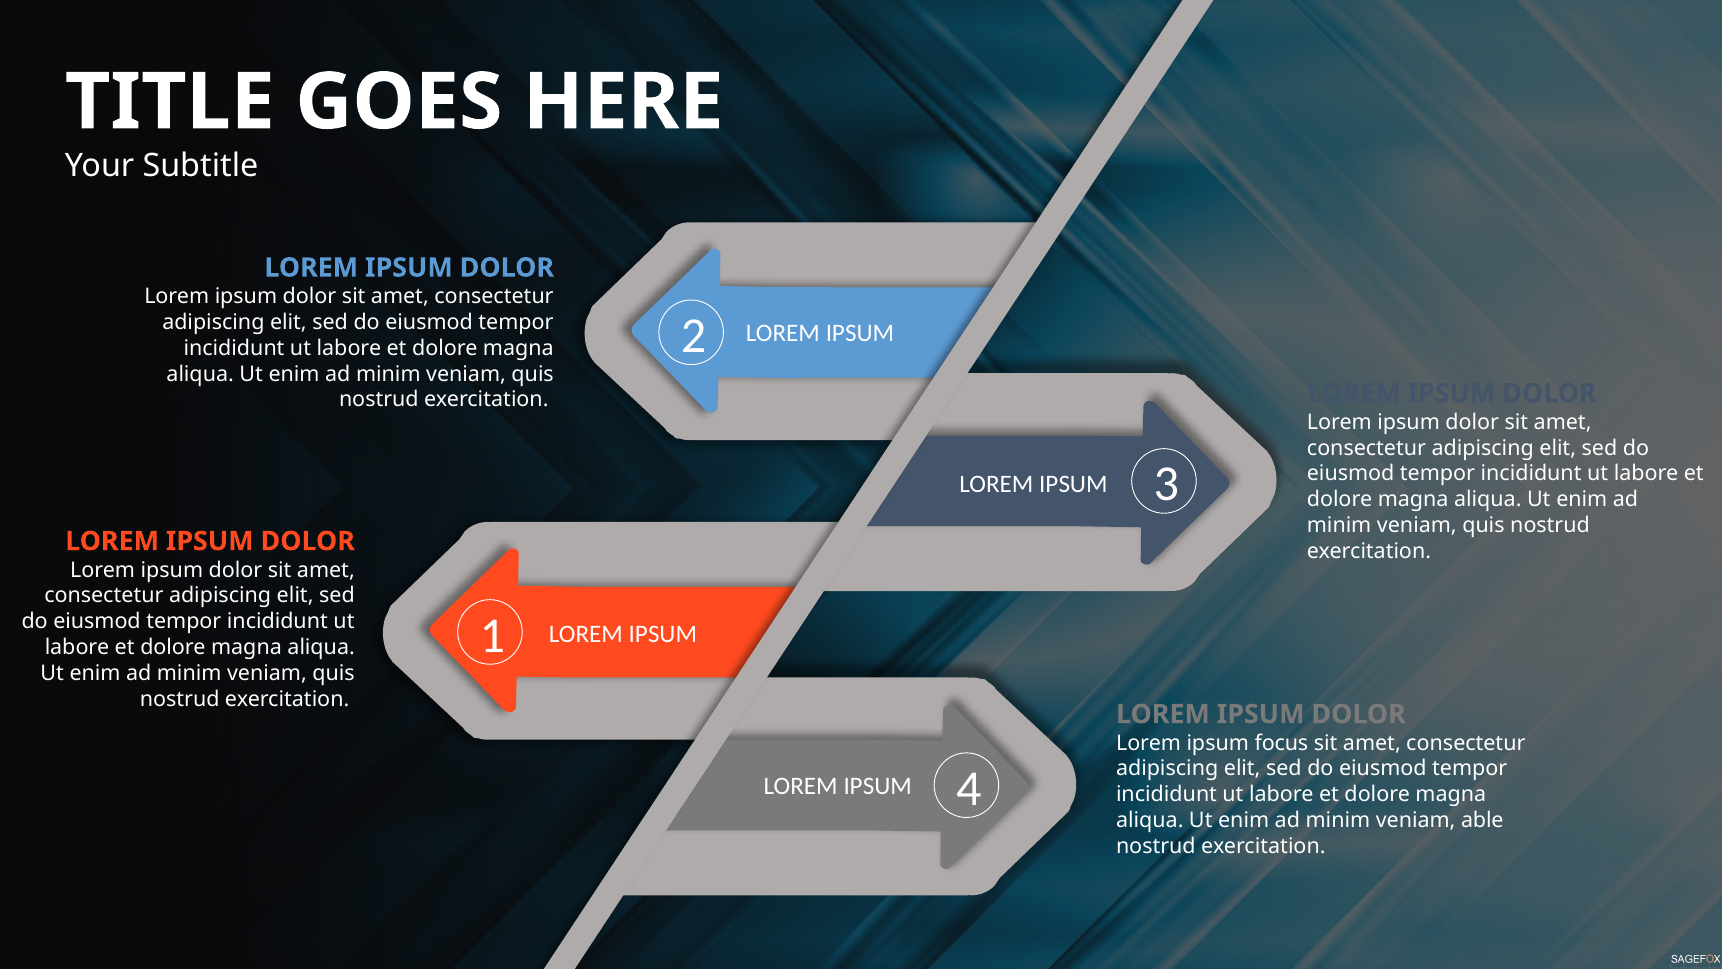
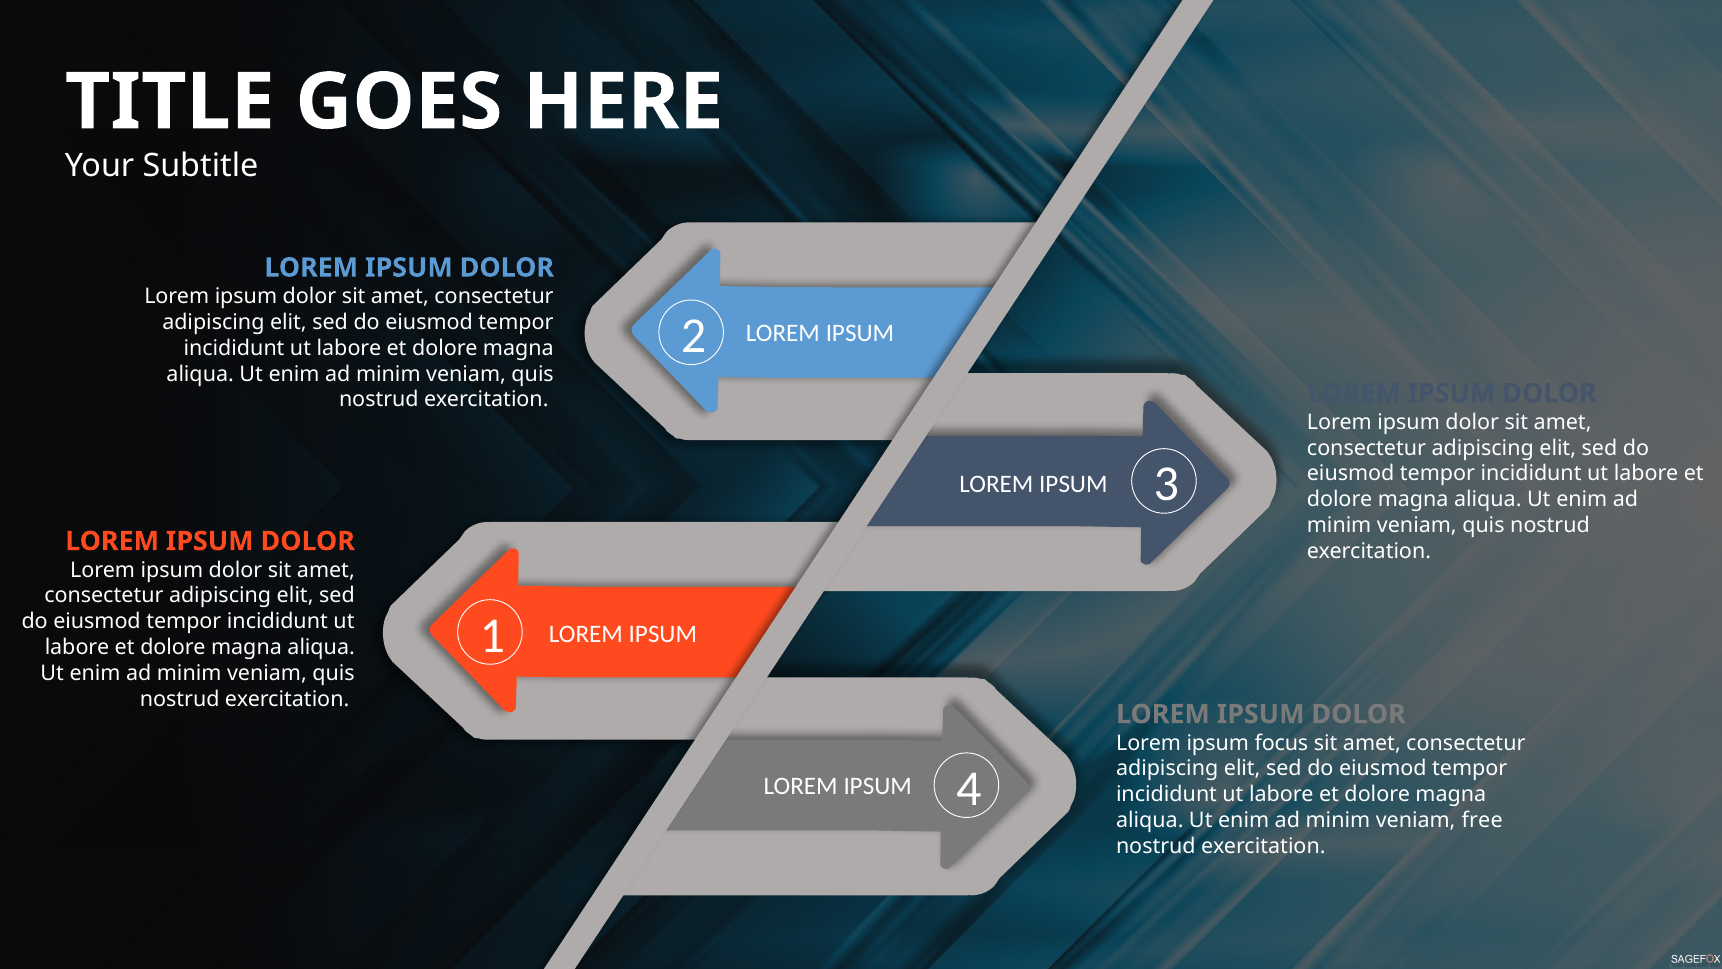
able: able -> free (1482, 820)
